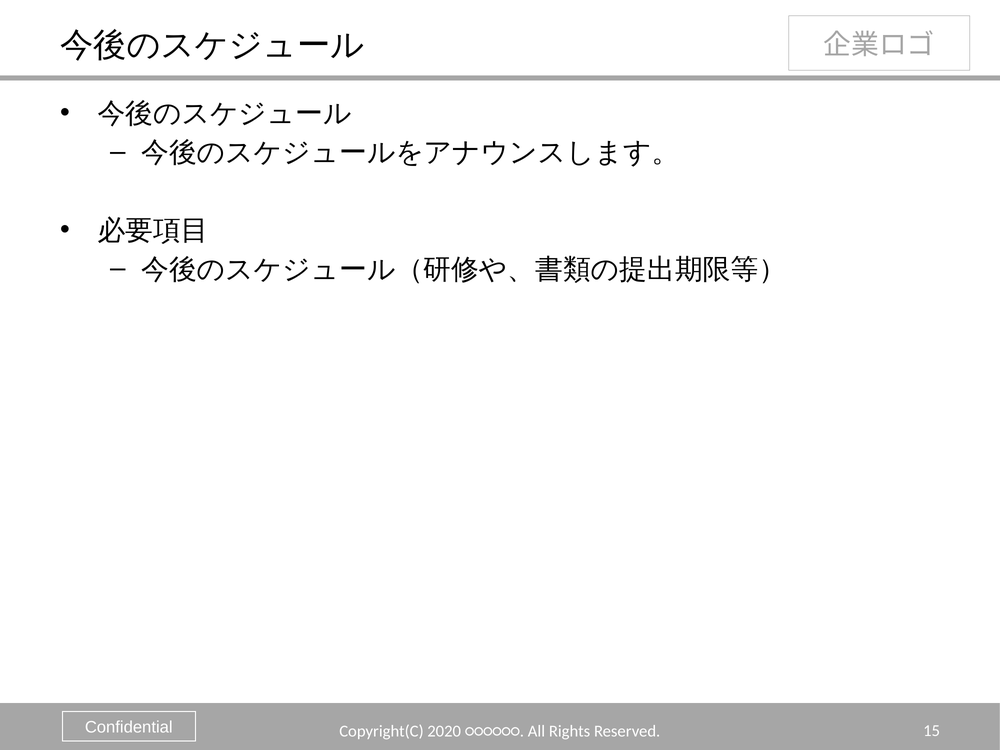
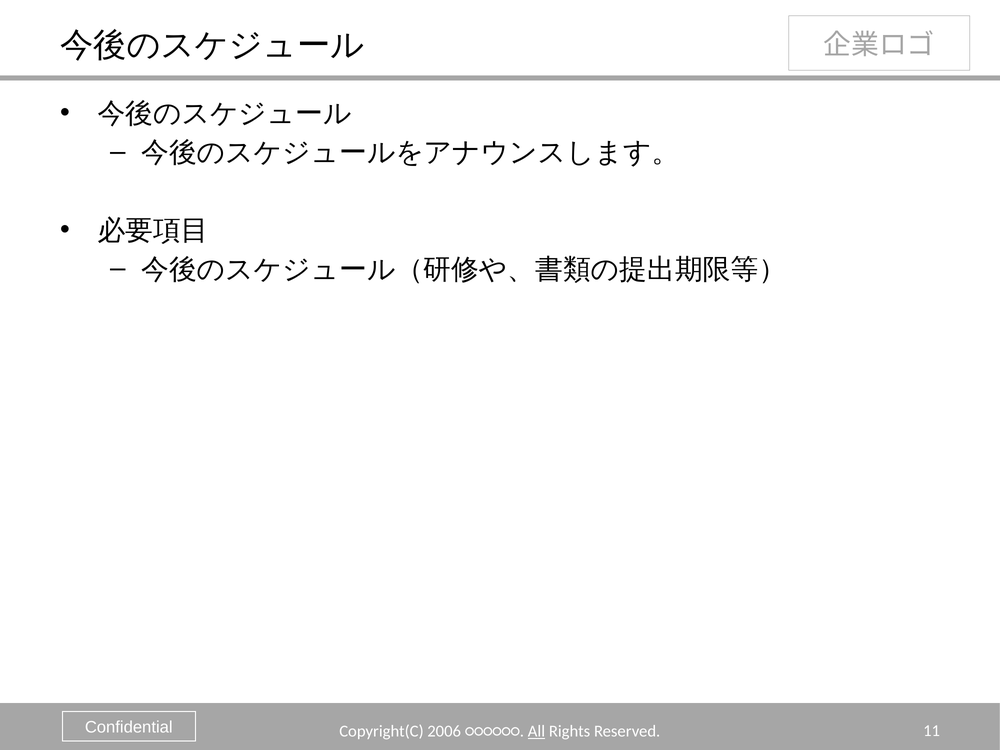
2020: 2020 -> 2006 (444, 731)
All underline: none -> present (536, 731)
15: 15 -> 11 (932, 731)
